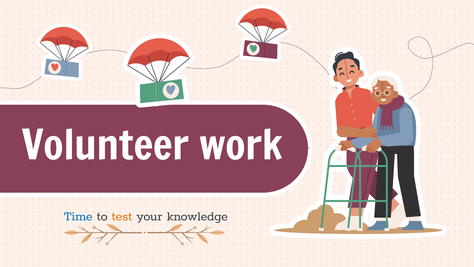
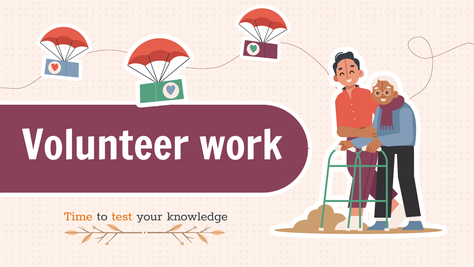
Time colour: blue -> orange (78, 216)
